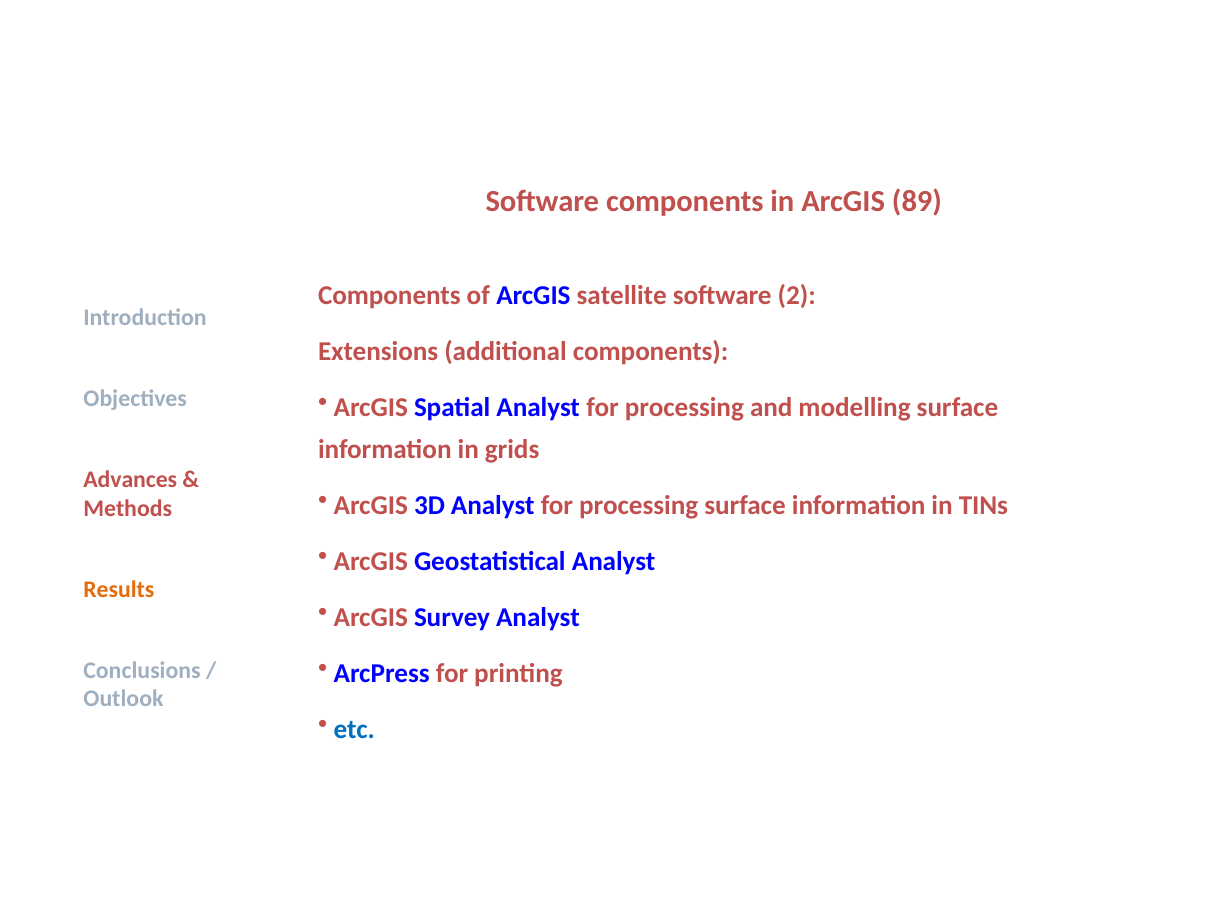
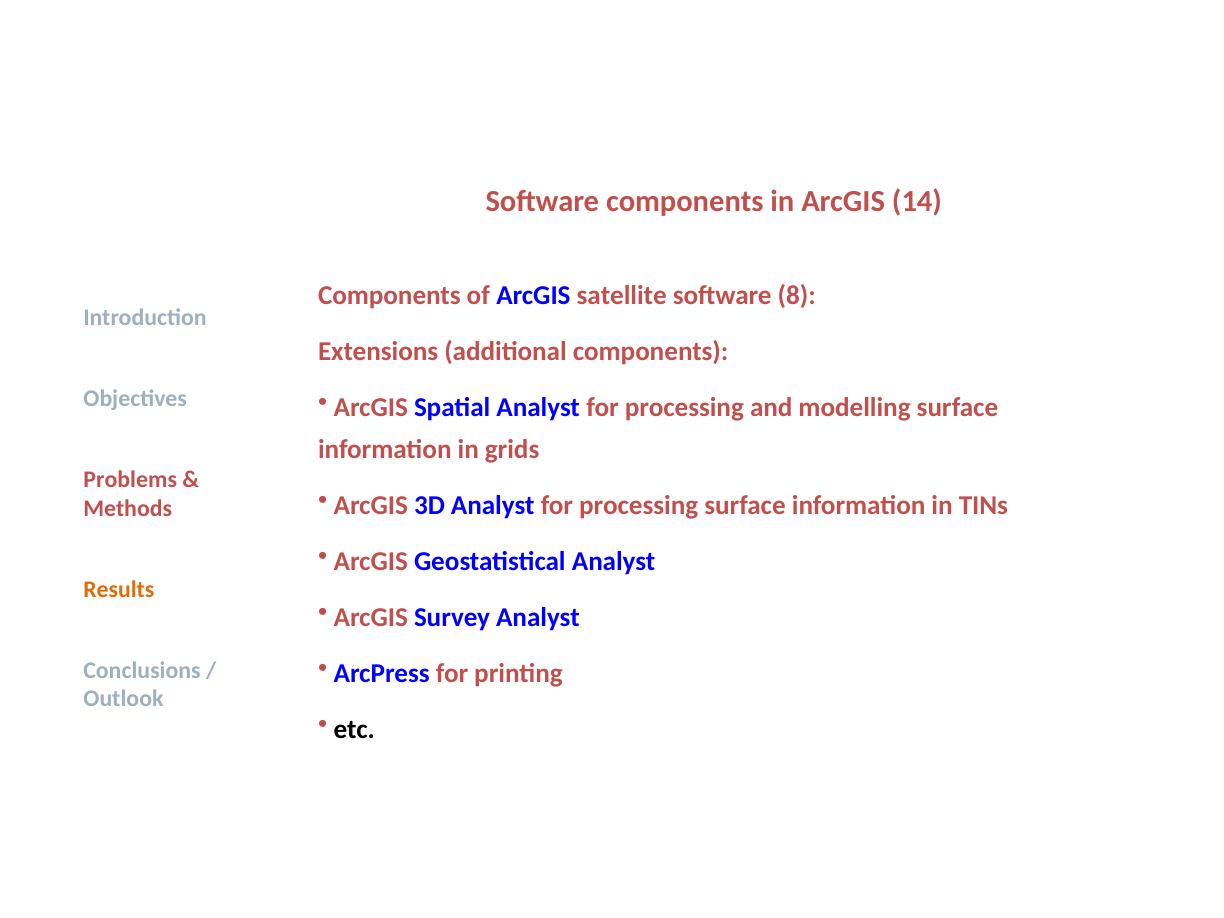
89: 89 -> 14 (917, 202)
2: 2 -> 8 (797, 295)
Advances: Advances -> Problems (130, 480)
etc colour: blue -> black (354, 729)
